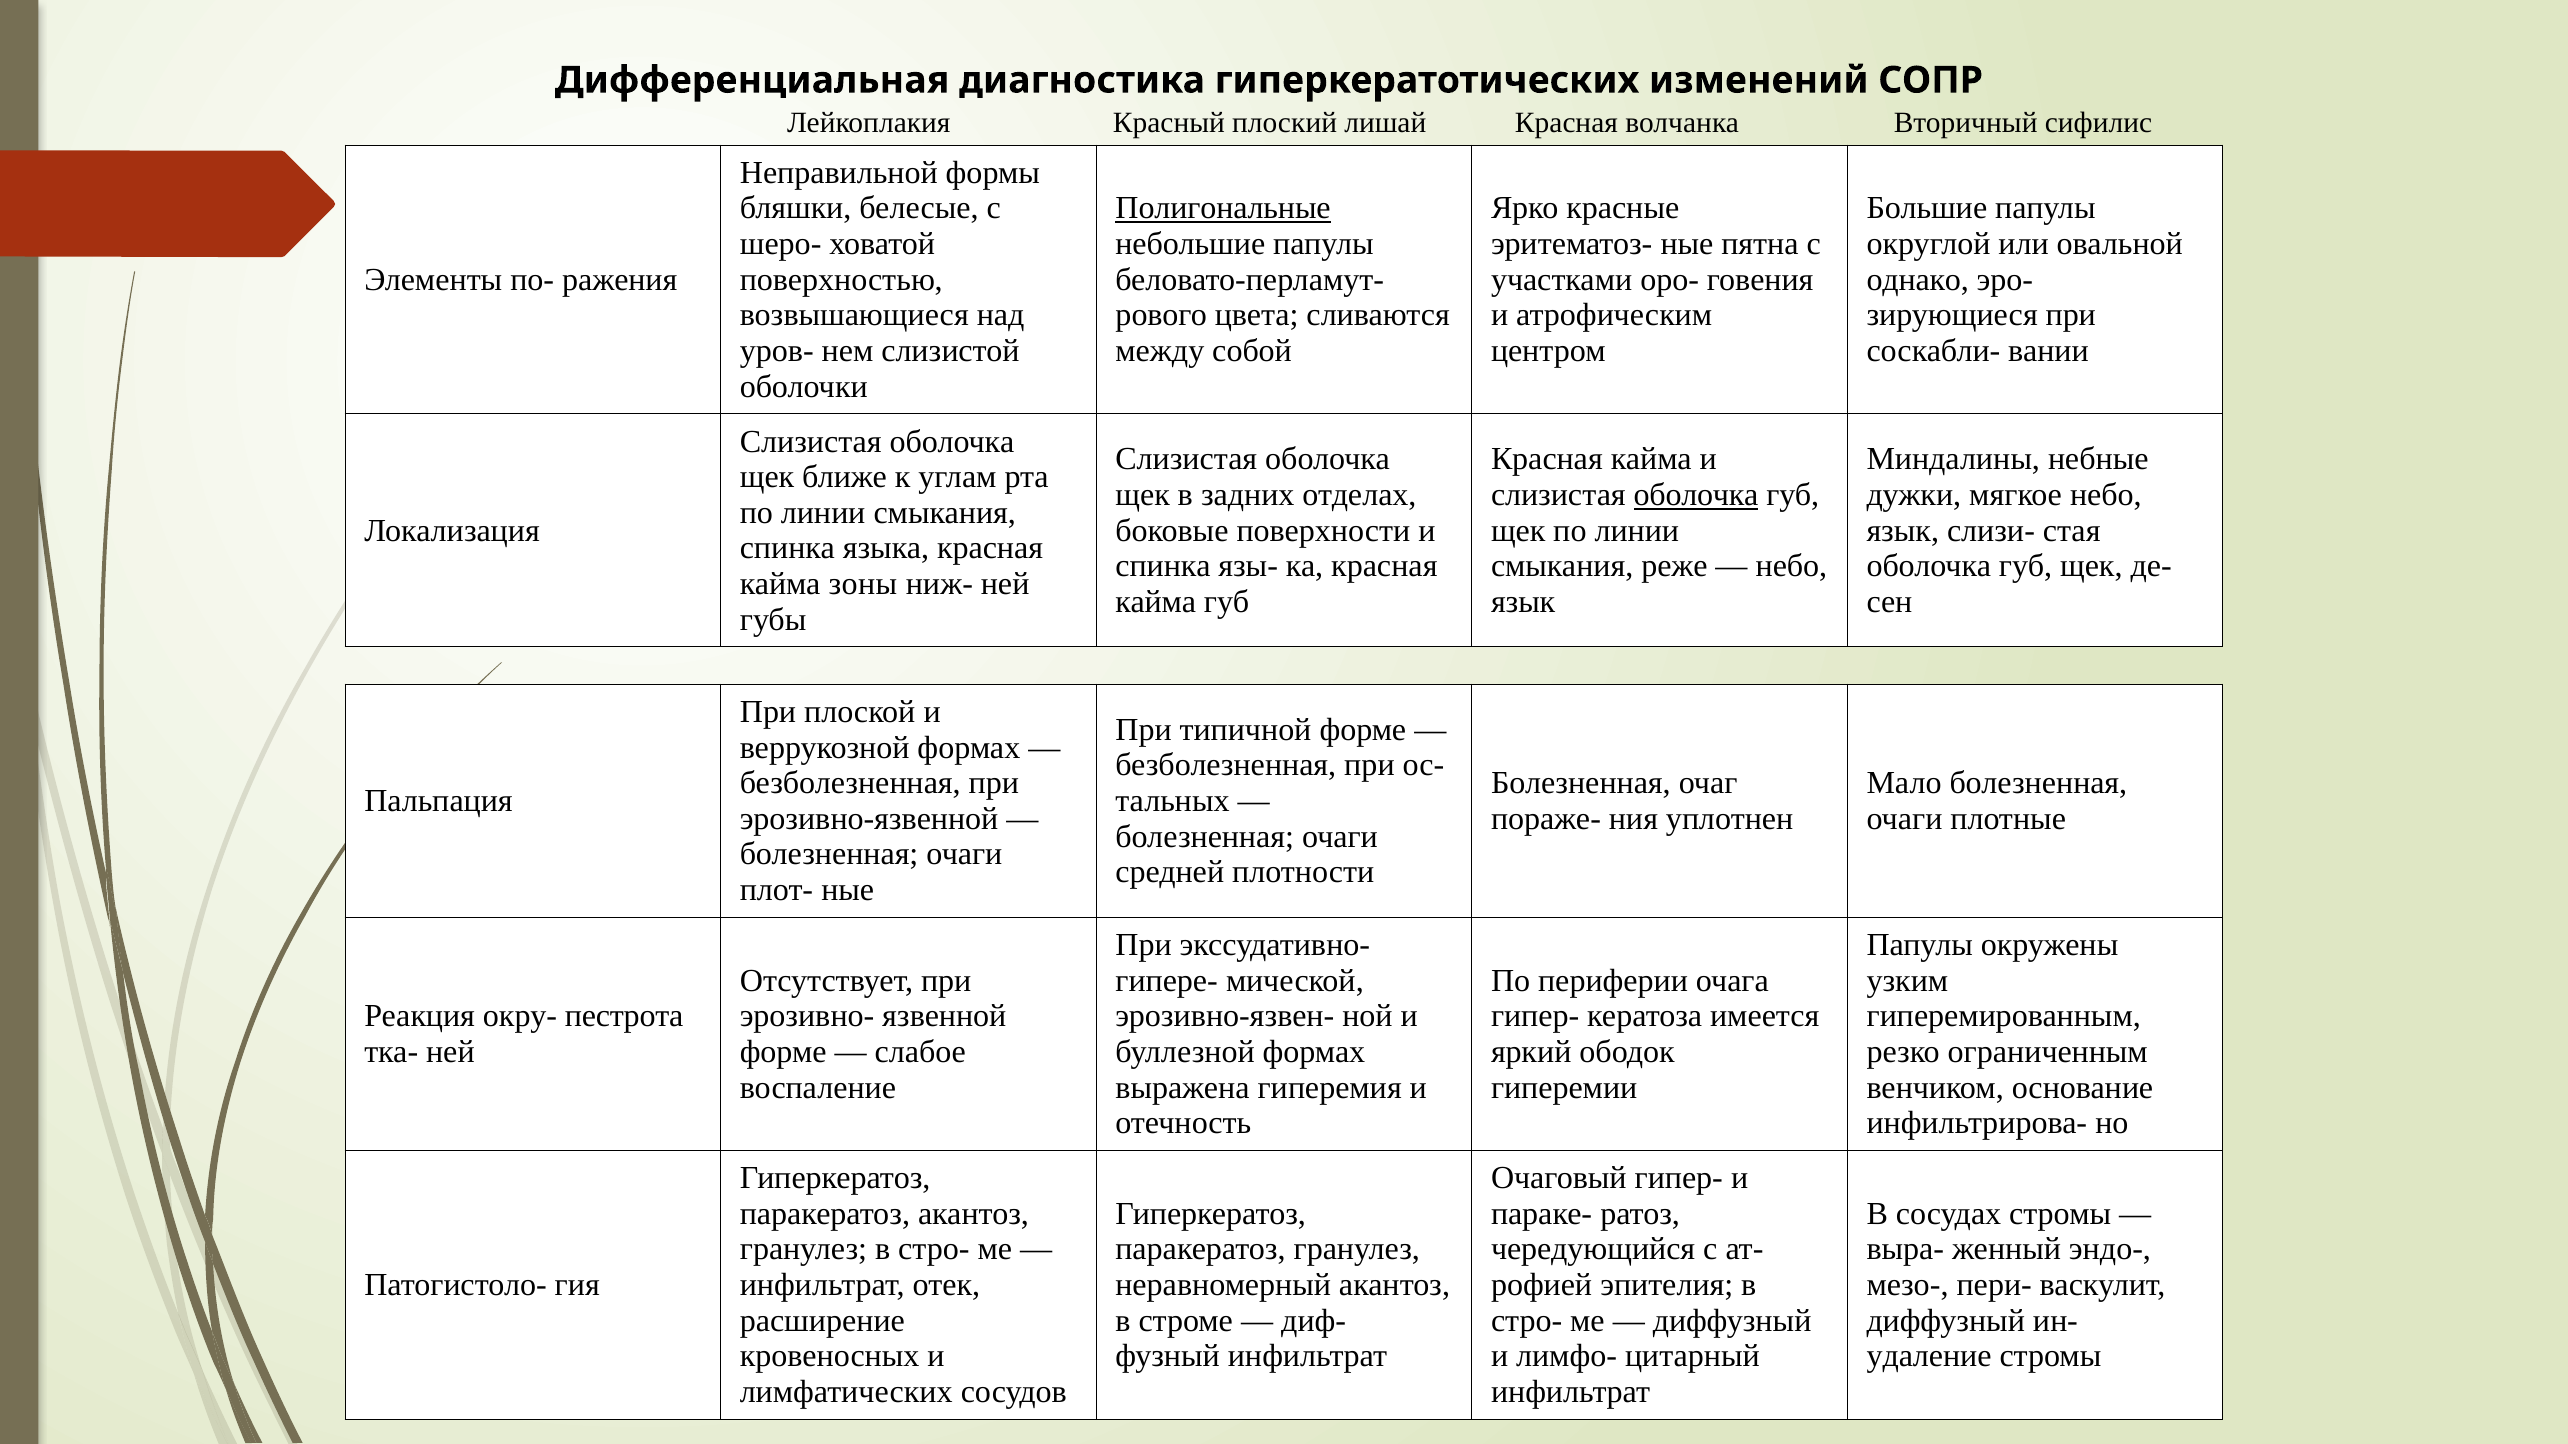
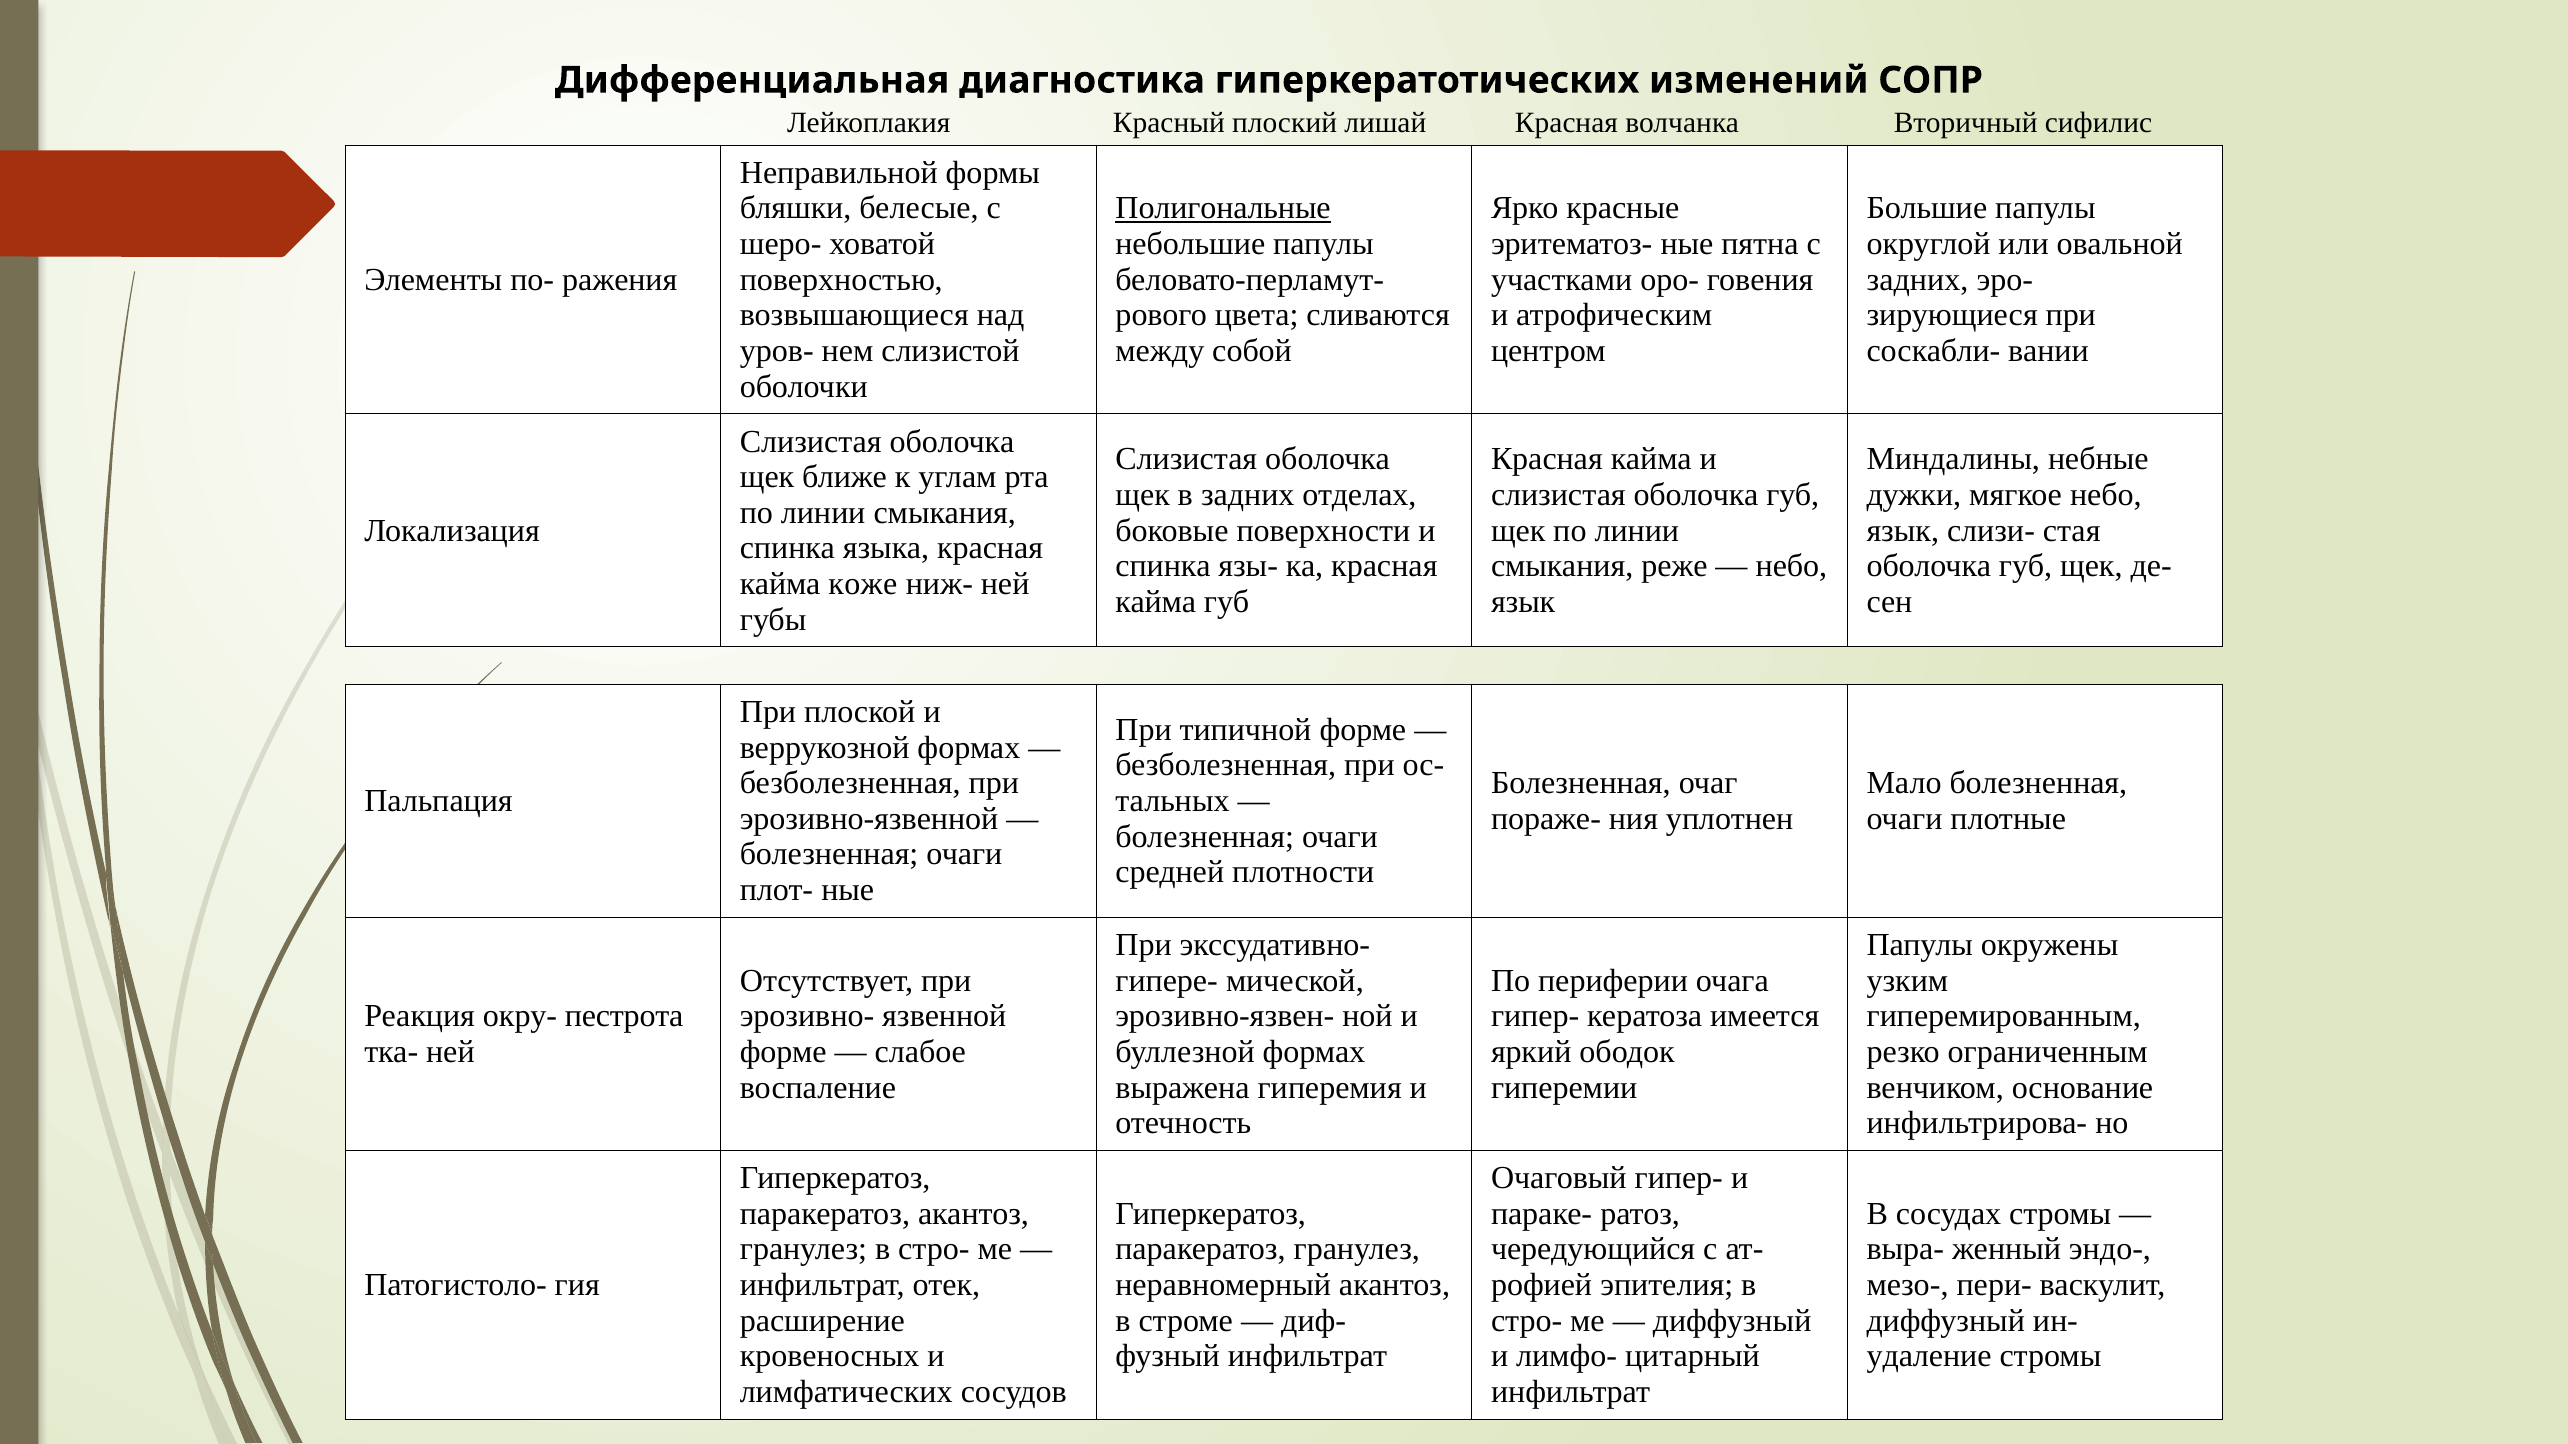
однако: однако -> задних (1918, 280)
оболочка underline: present -> none (1696, 495)
зоны: зоны -> коже (863, 584)
